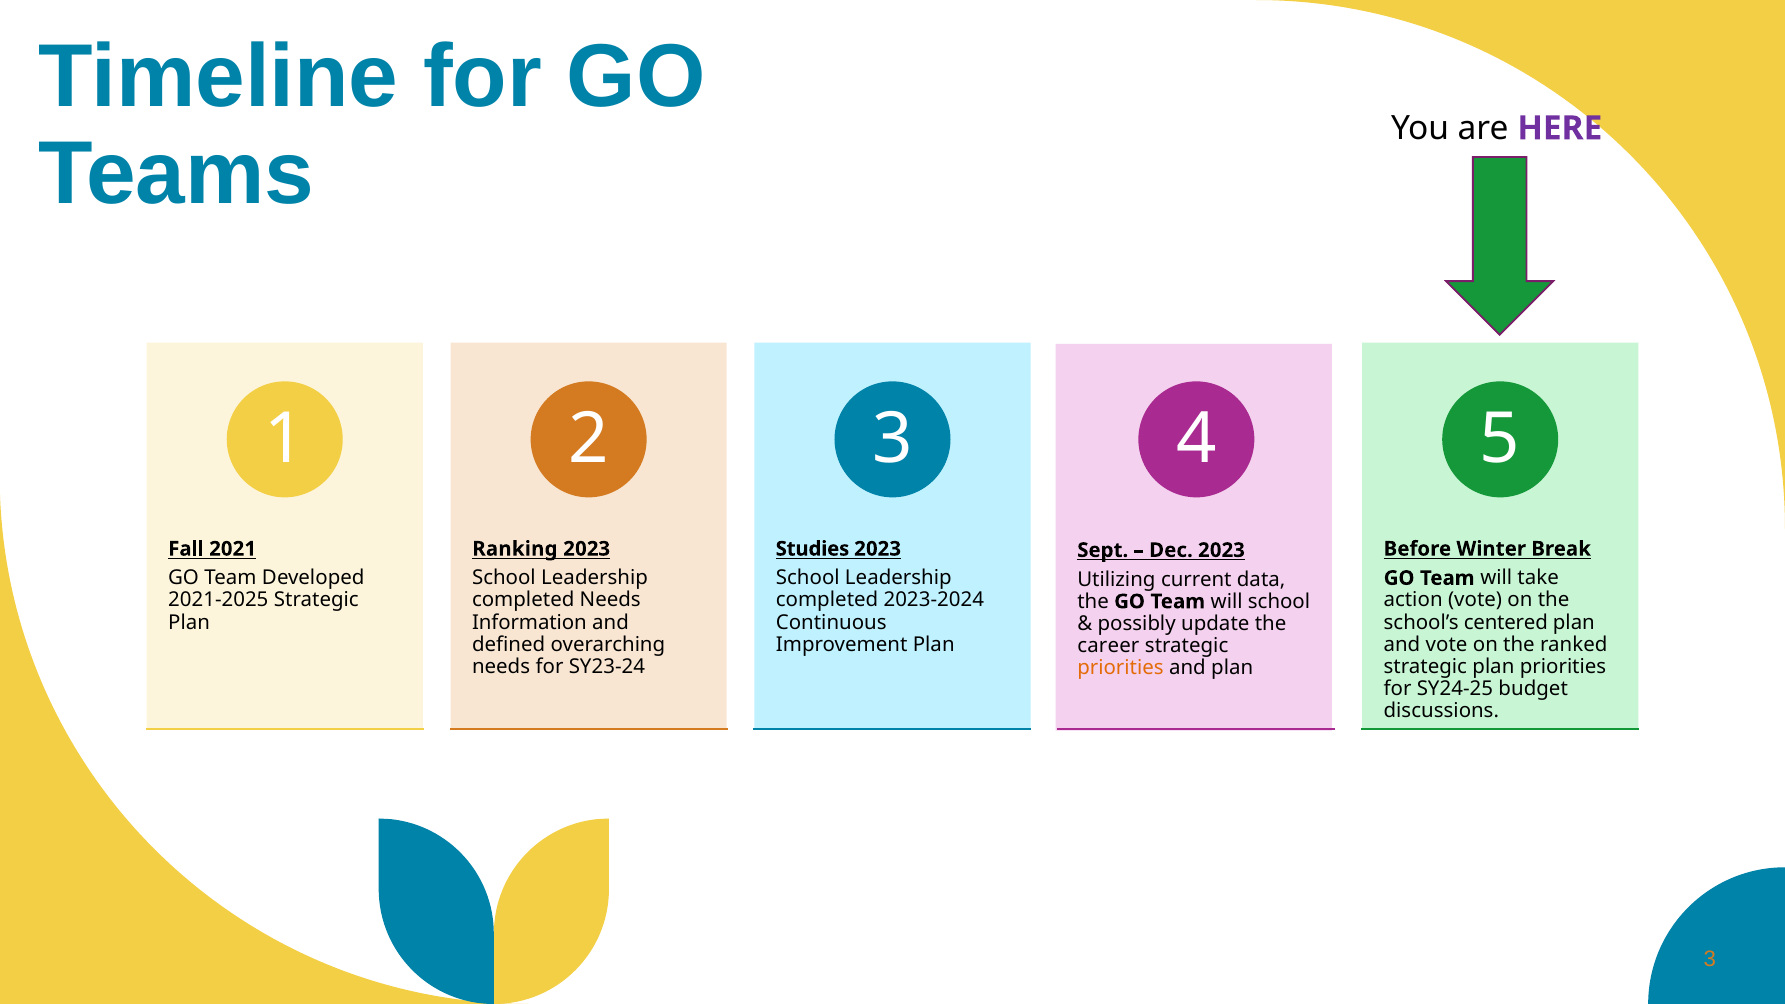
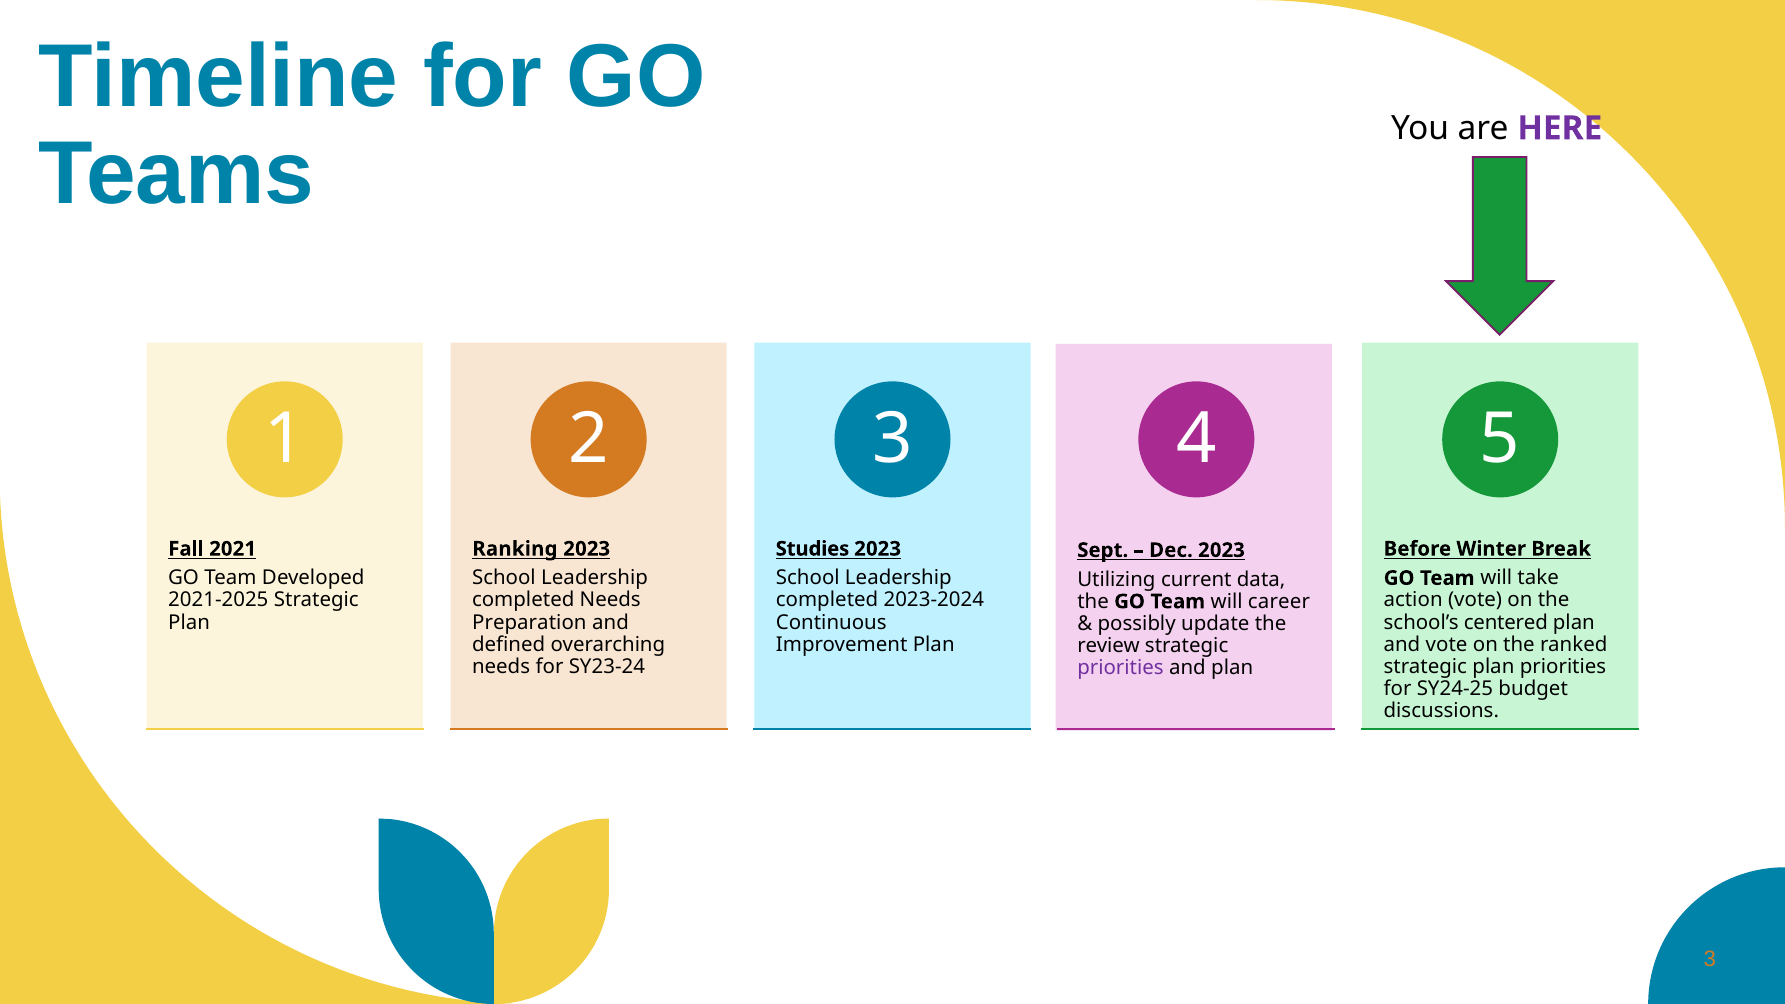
will school: school -> career (1279, 602)
Information: Information -> Preparation (529, 622)
career: career -> review (1109, 646)
priorities colour: orange -> purple (1120, 668)
